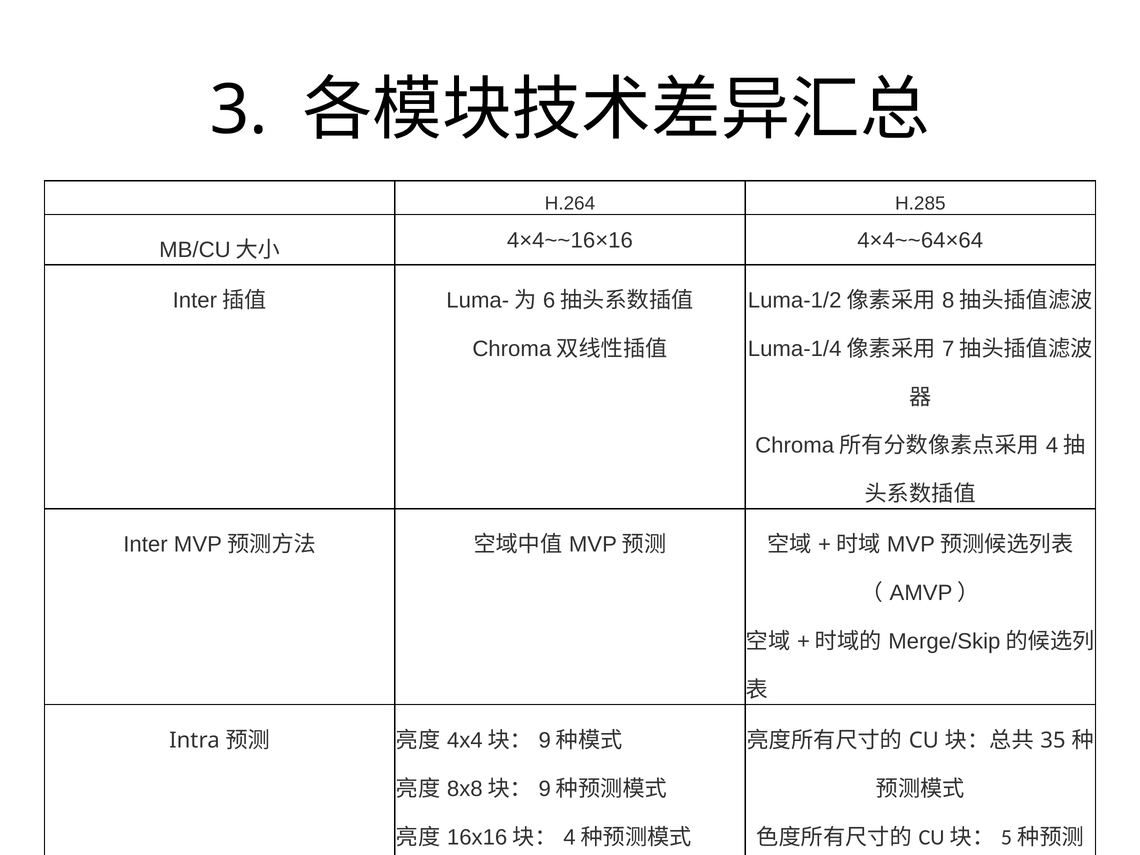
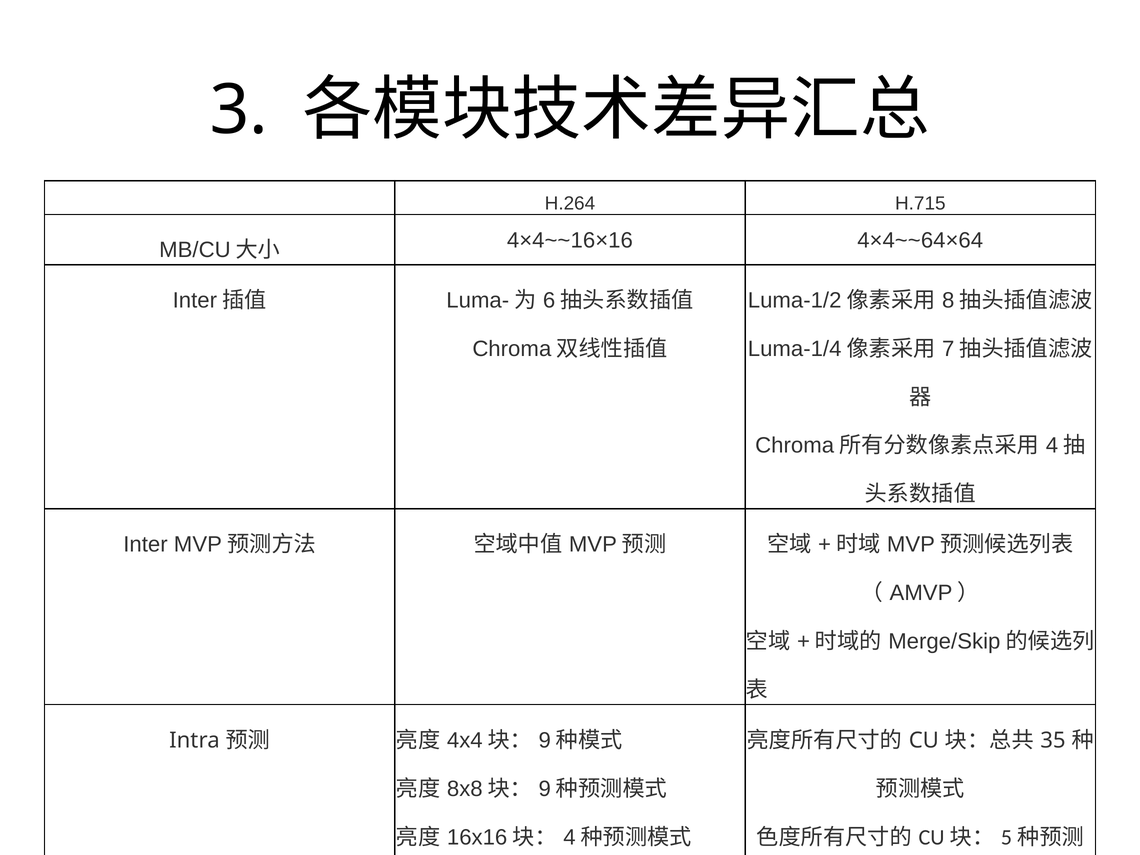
H.285: H.285 -> H.715 (920, 203)
